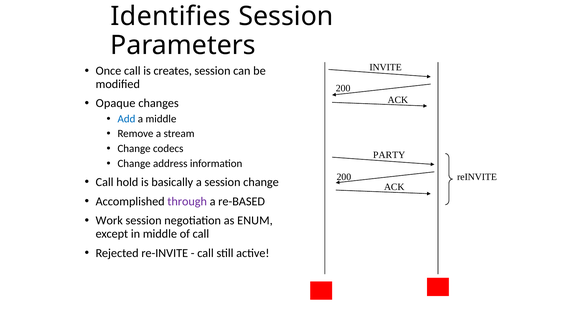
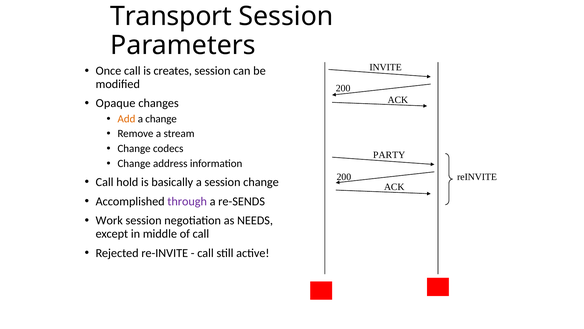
Identifies: Identifies -> Transport (171, 16)
Add colour: blue -> orange (126, 119)
a middle: middle -> change (161, 119)
re-BASED: re-BASED -> re-SENDS (242, 201)
ENUM: ENUM -> NEEDS (255, 220)
